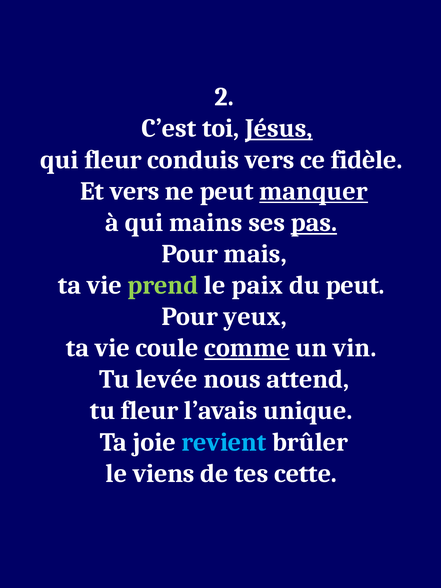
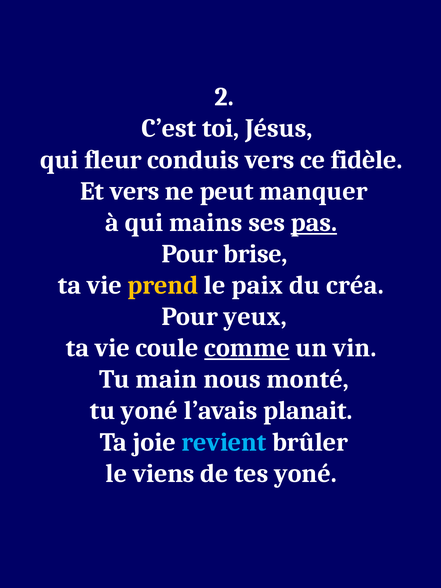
Jésus underline: present -> none (279, 128)
manquer underline: present -> none (314, 191)
mais: mais -> brise (255, 254)
prend colour: light green -> yellow (163, 285)
du peut: peut -> créa (355, 285)
levée: levée -> main (166, 379)
attend: attend -> monté (308, 379)
tu fleur: fleur -> yoné (150, 411)
unique: unique -> planait (308, 411)
tes cette: cette -> yoné (305, 473)
